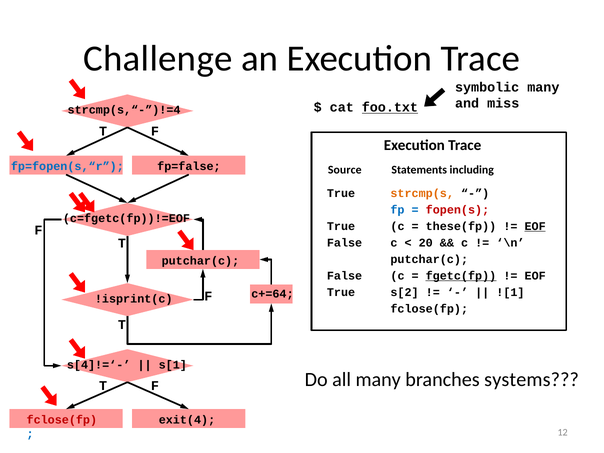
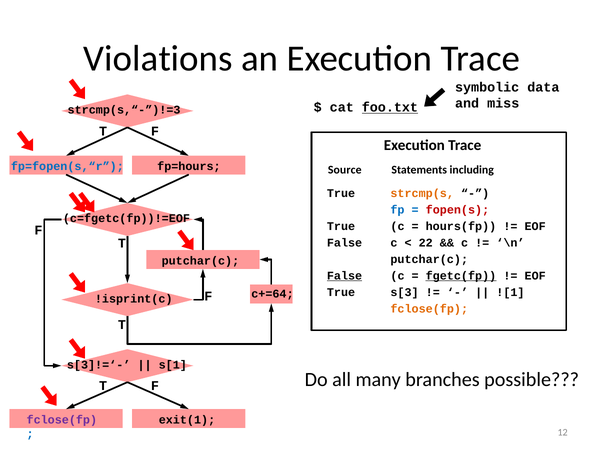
Challenge: Challenge -> Violations (158, 58)
symbolic many: many -> data (543, 87)
strcmp(s,“-”)!=4: strcmp(s,“-”)!=4 -> strcmp(s,“-”)!=3 (124, 110)
fp=false: fp=false -> fp=hours (189, 167)
these(fp: these(fp -> hours(fp (461, 226)
EOF underline: present -> none (535, 226)
20: 20 -> 22 (426, 243)
False underline: none -> present (345, 276)
s[2: s[2 -> s[3 (405, 292)
fclose(fp colour: black -> orange (429, 309)
s[4]!=‘-: s[4]!=‘- -> s[3]!=‘- (99, 365)
systems: systems -> possible (532, 380)
fclose(fp colour: red -> purple (62, 420)
exit(4: exit(4 -> exit(1 (187, 420)
